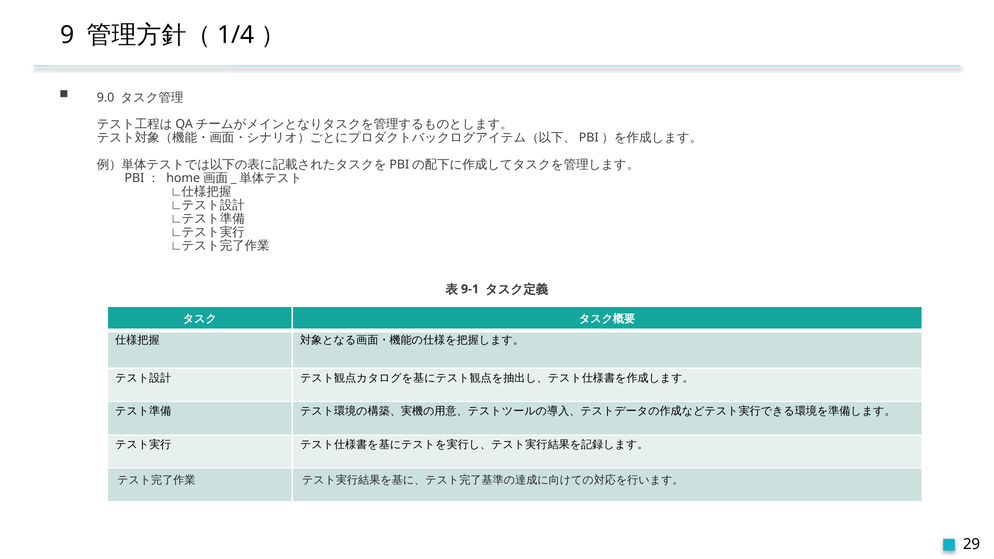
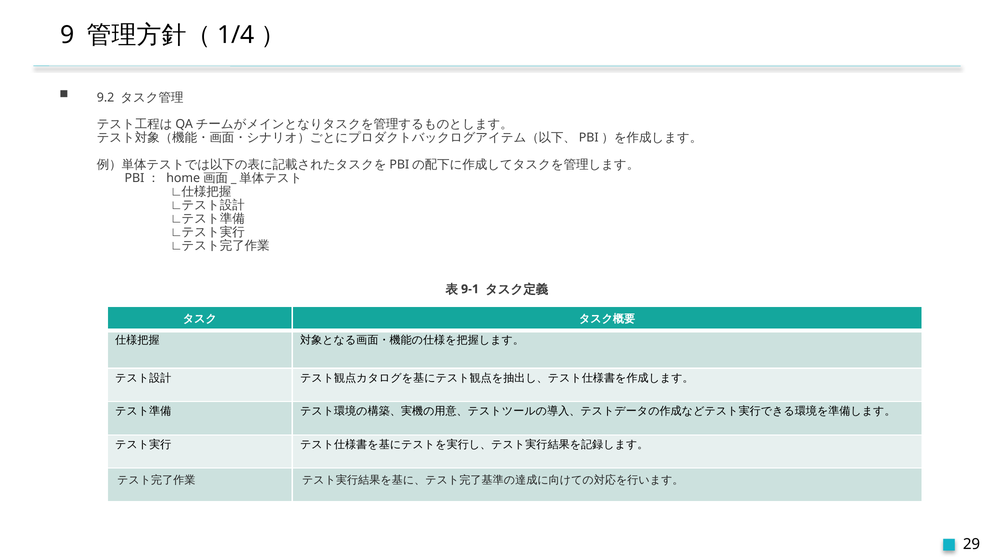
9.0: 9.0 -> 9.2 (106, 97)
